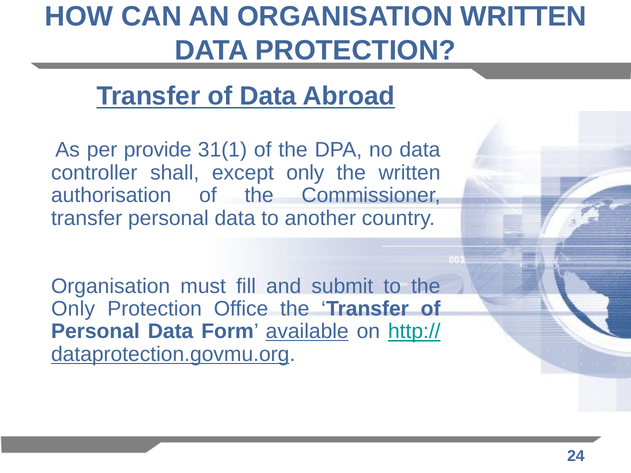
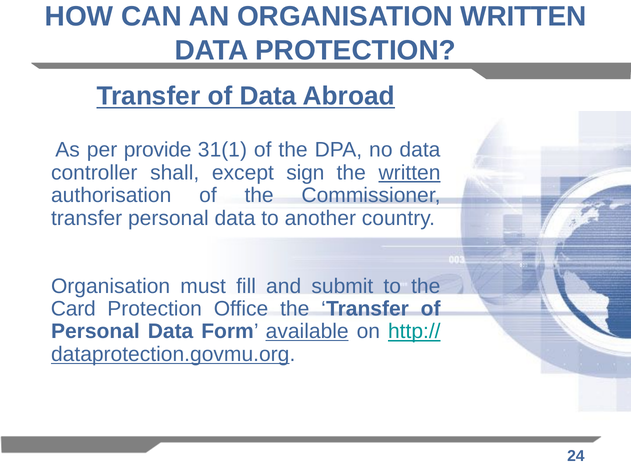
except only: only -> sign (305, 173)
written underline: none -> present (410, 173)
Only: Only -> Card (73, 309)
